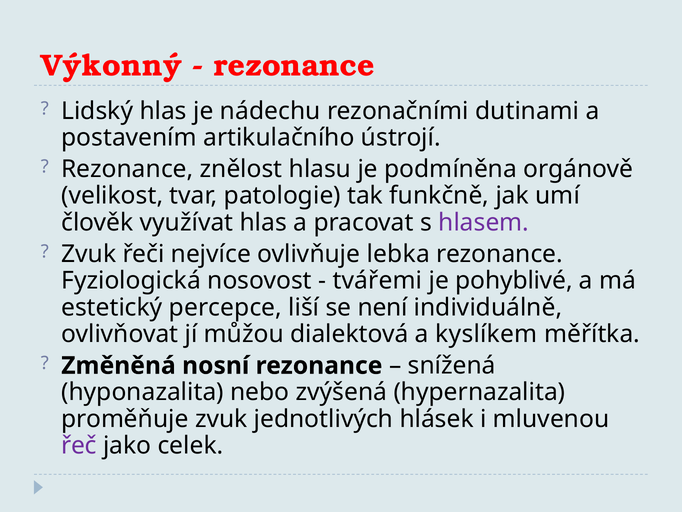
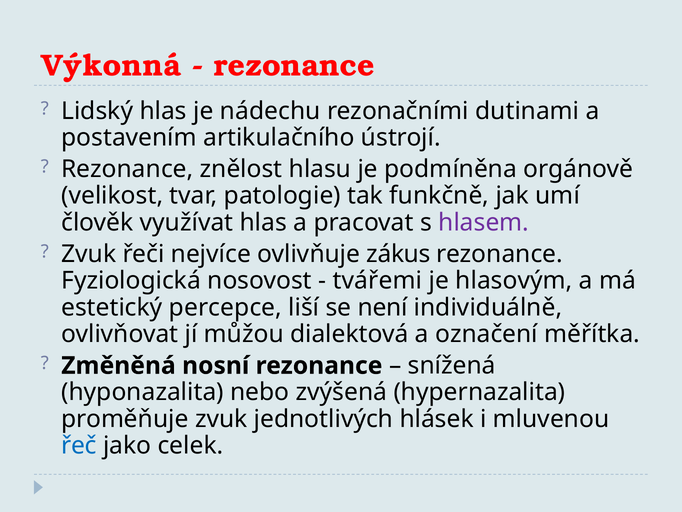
Výkonný: Výkonný -> Výkonná (111, 66)
lebka: lebka -> zákus (398, 254)
pohyblivé: pohyblivé -> hlasovým (514, 280)
kyslíkem: kyslíkem -> označení (486, 334)
řeč colour: purple -> blue (79, 445)
